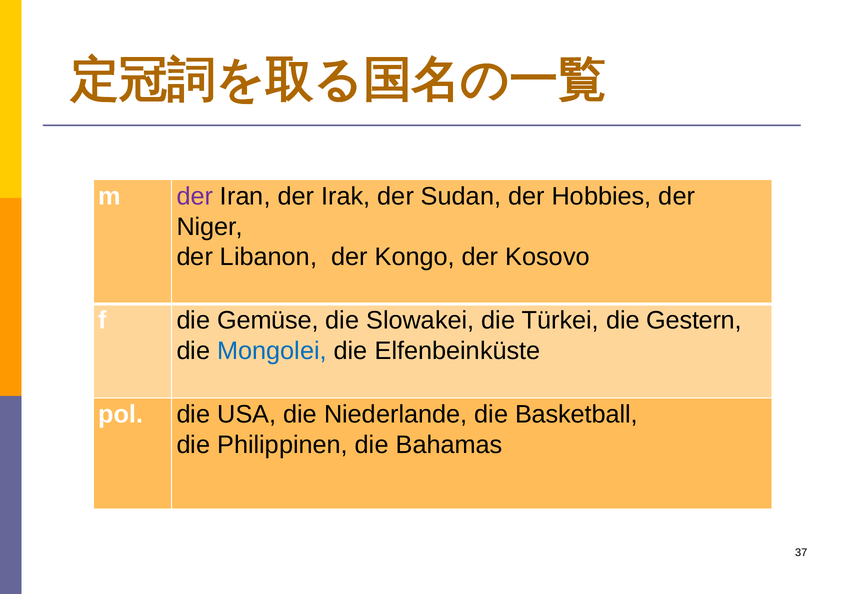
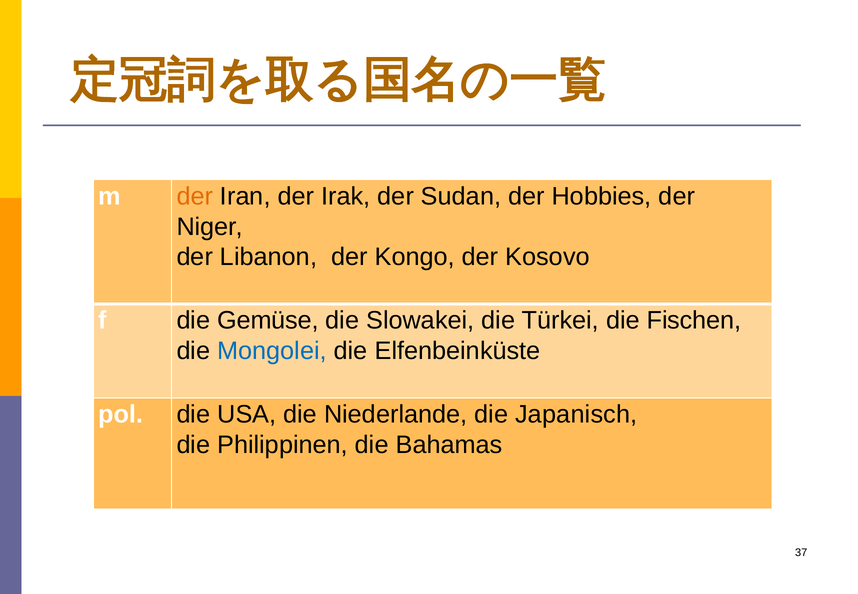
der colour: purple -> orange (195, 196)
Gestern: Gestern -> Fischen (694, 321)
Basketball: Basketball -> Japanisch (576, 415)
